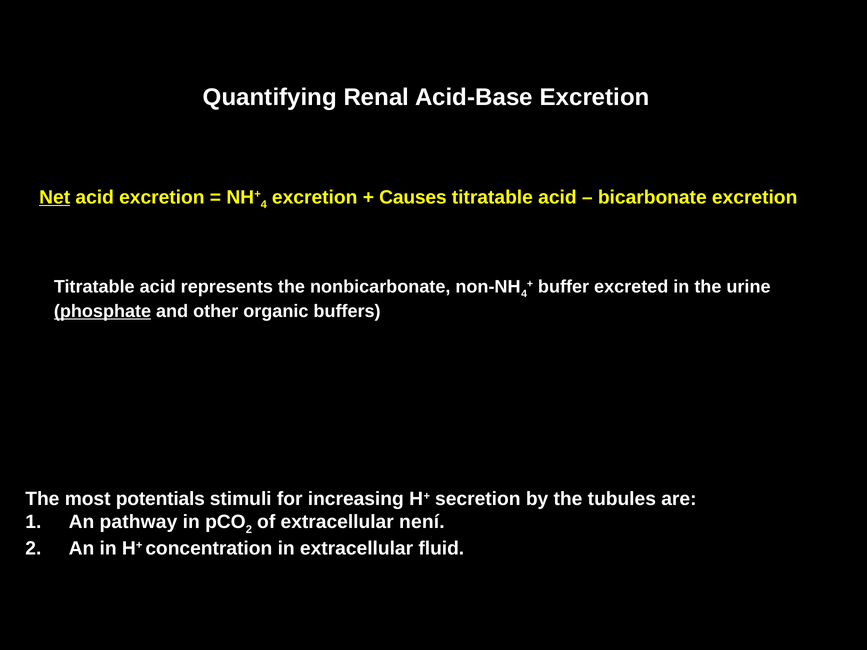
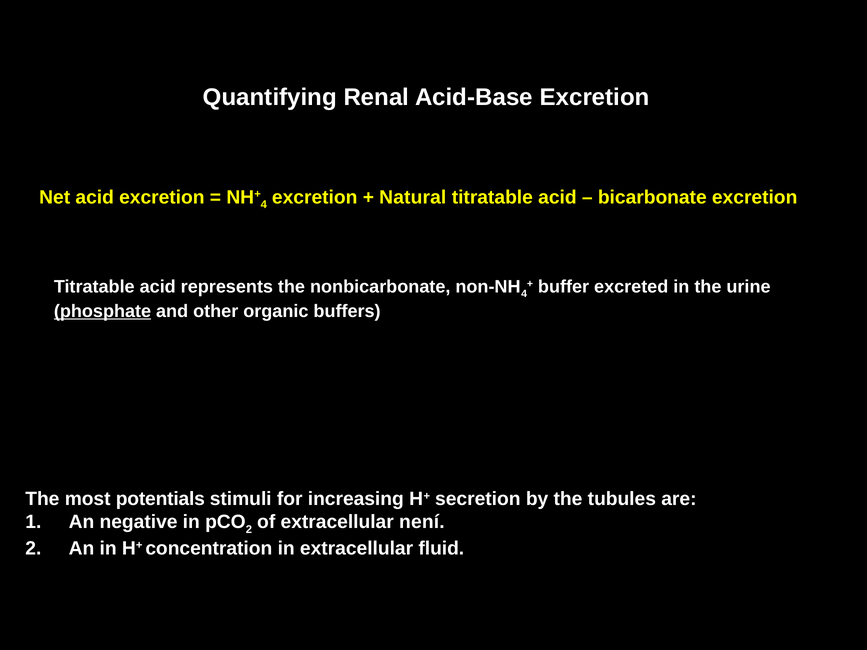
Net underline: present -> none (55, 197)
Causes: Causes -> Natural (413, 197)
pathway: pathway -> negative (139, 522)
